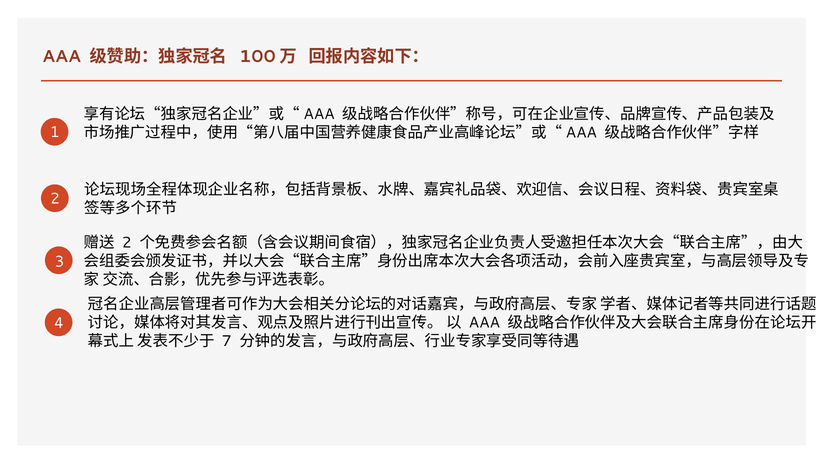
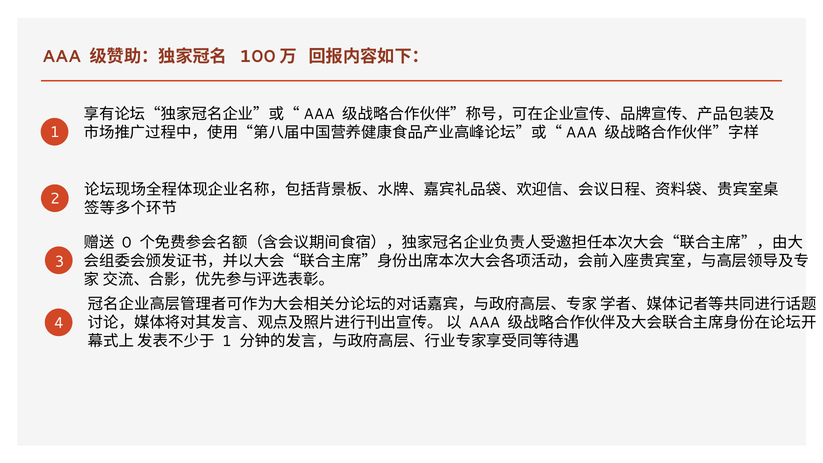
2: 2 -> 0 (127, 243)
7: 7 -> 1 (227, 341)
